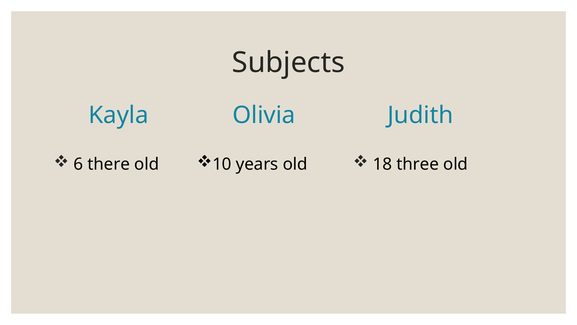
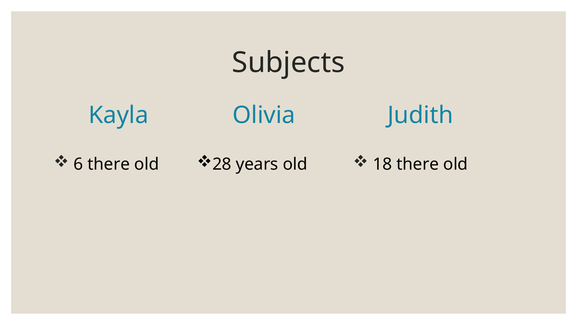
18 three: three -> there (418, 164)
10: 10 -> 28 (222, 164)
